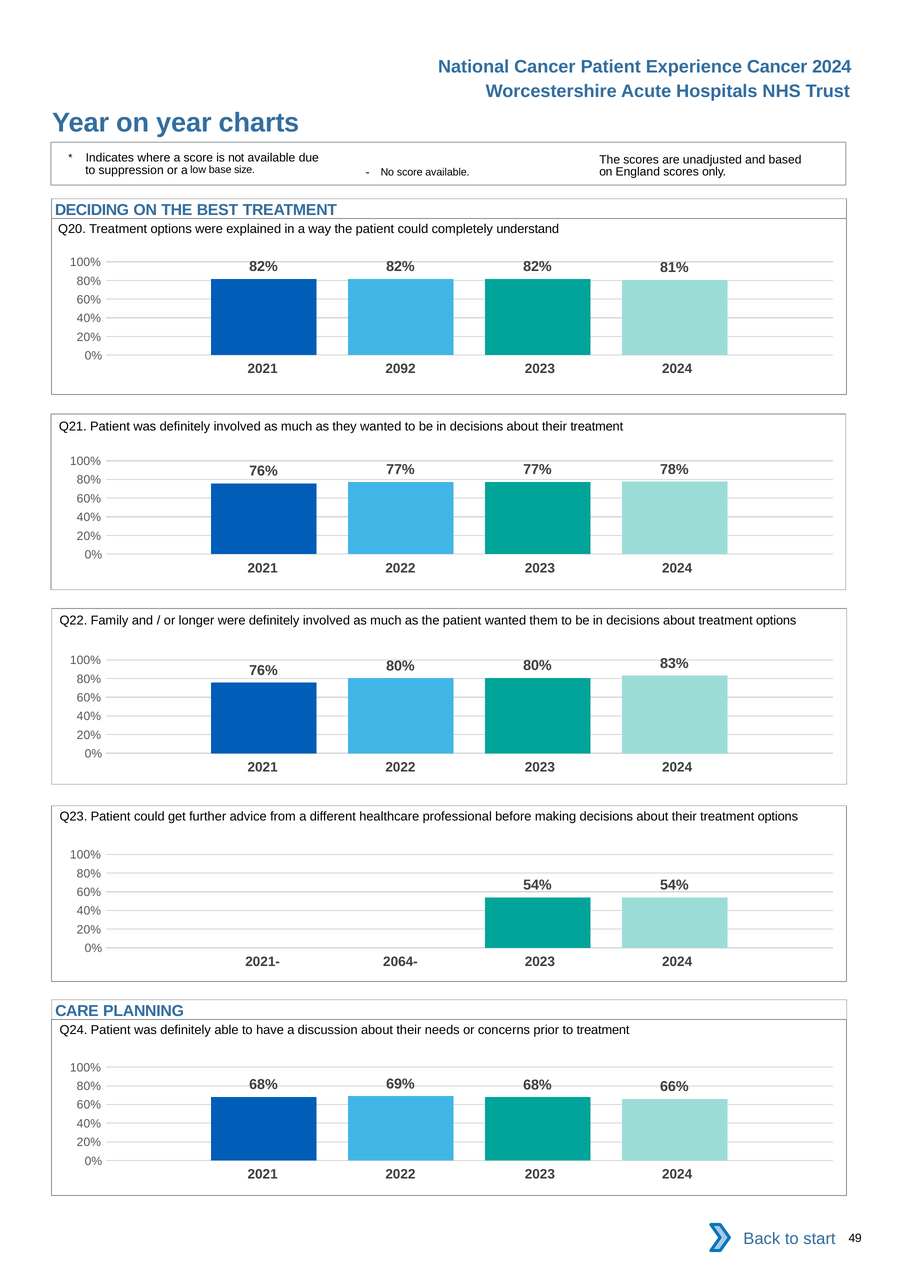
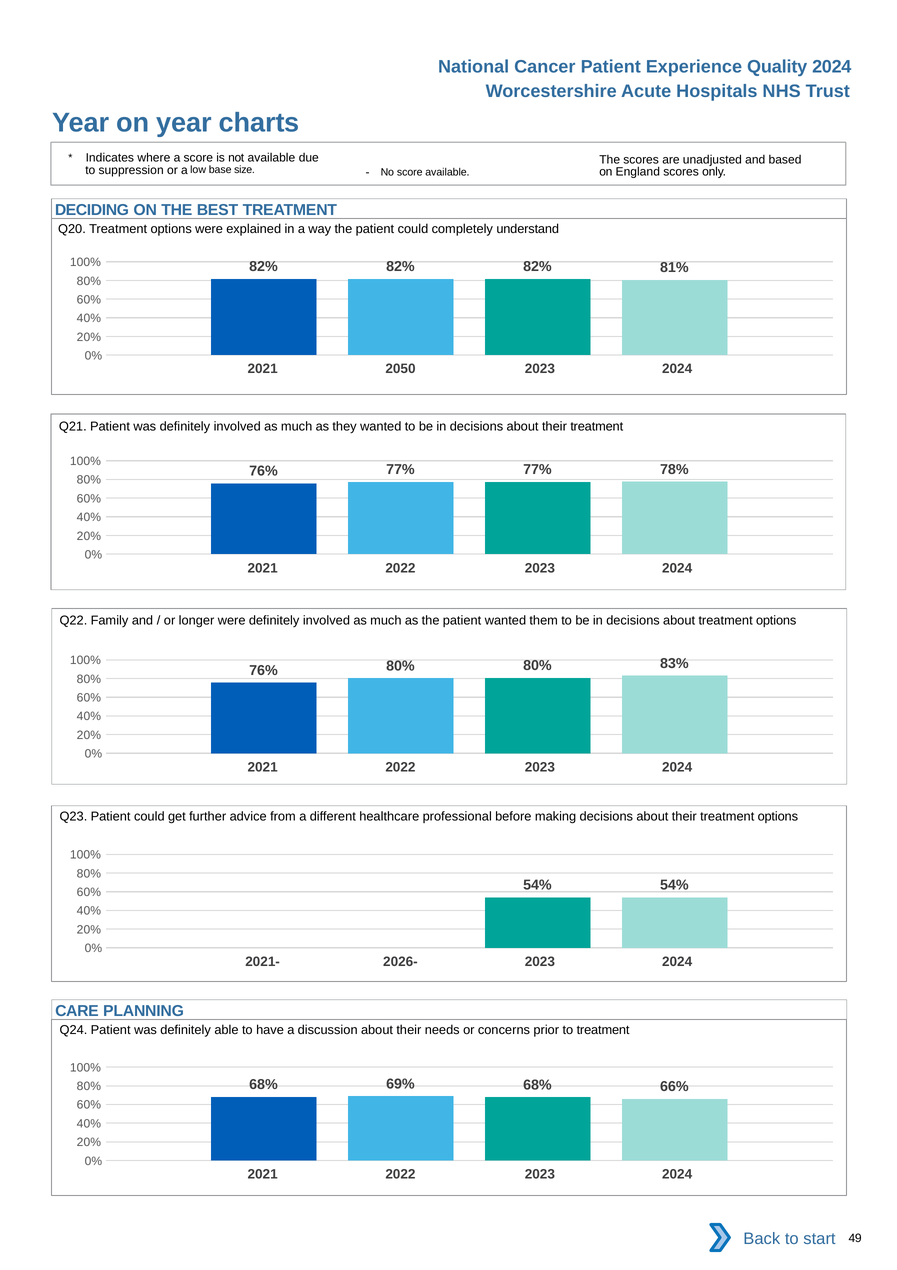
Experience Cancer: Cancer -> Quality (777, 67)
2092: 2092 -> 2050 (400, 369)
2064-: 2064- -> 2026- (400, 962)
